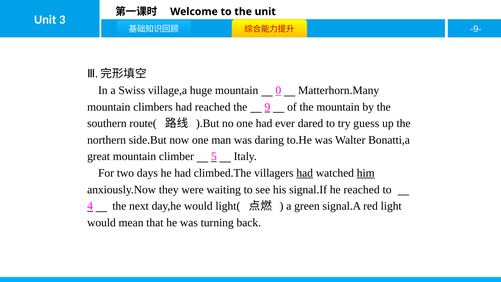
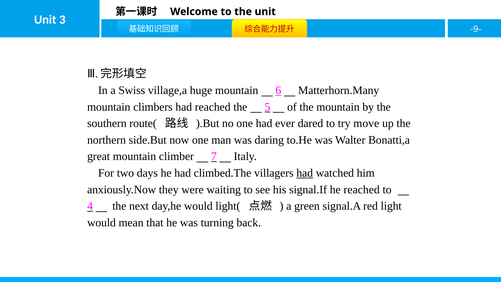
0: 0 -> 6 (278, 90)
9: 9 -> 5 (267, 107)
guess: guess -> move (366, 123)
5: 5 -> 7 (214, 156)
him underline: present -> none (366, 173)
